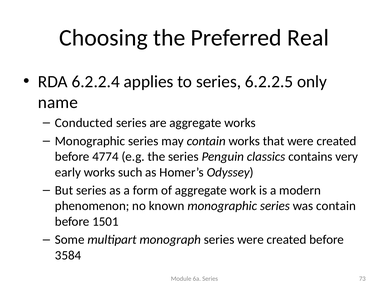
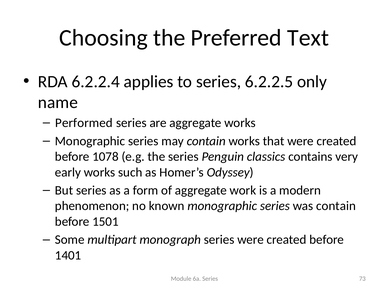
Real: Real -> Text (308, 38)
Conducted: Conducted -> Performed (84, 123)
4774: 4774 -> 1078 (105, 157)
3584: 3584 -> 1401 (68, 255)
